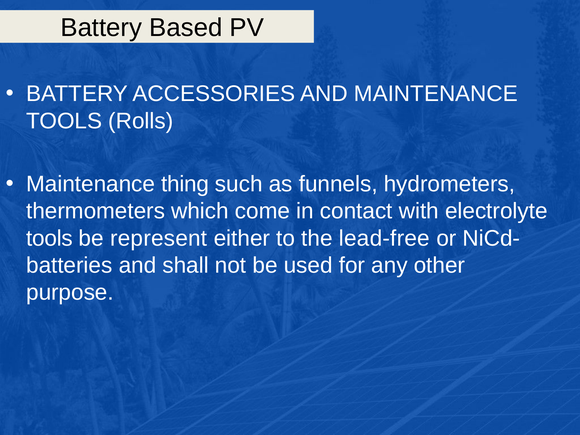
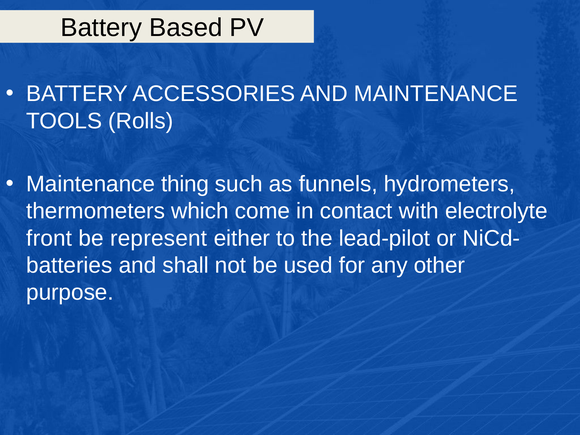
tools: tools -> front (49, 238)
lead-free: lead-free -> lead-pilot (384, 238)
